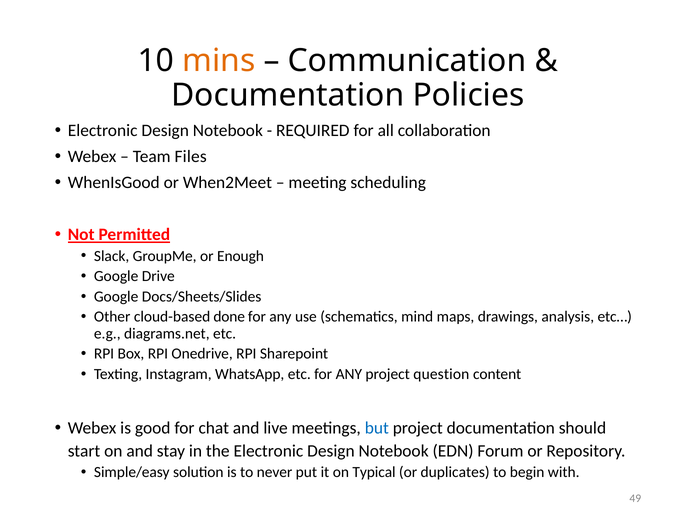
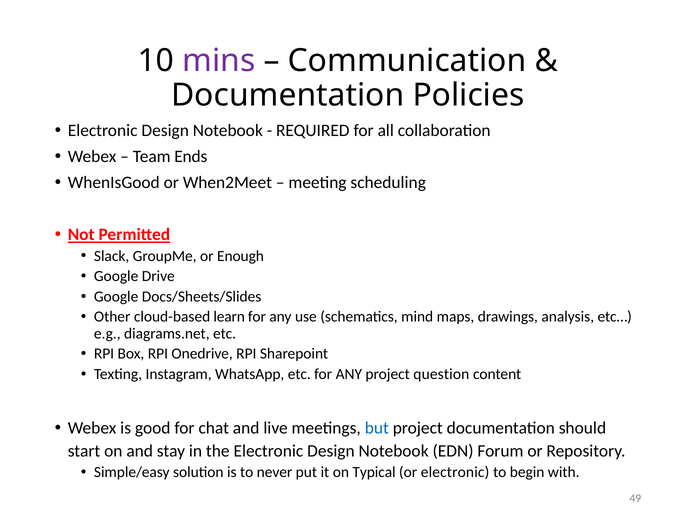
mins colour: orange -> purple (219, 61)
Files: Files -> Ends (191, 156)
done: done -> learn (229, 317)
or duplicates: duplicates -> electronic (455, 472)
